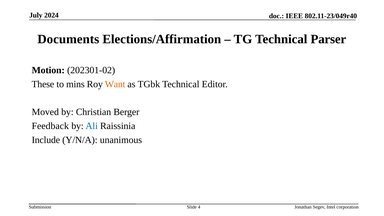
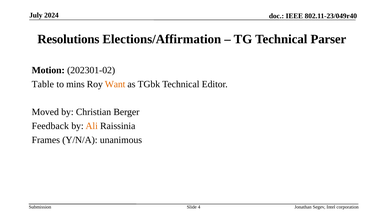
Documents: Documents -> Resolutions (68, 39)
These: These -> Table (43, 84)
Ali colour: blue -> orange (92, 126)
Include: Include -> Frames (46, 140)
